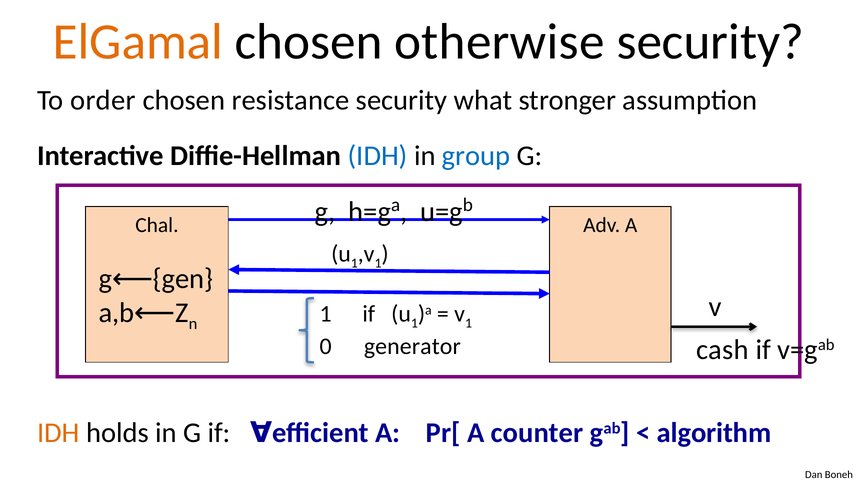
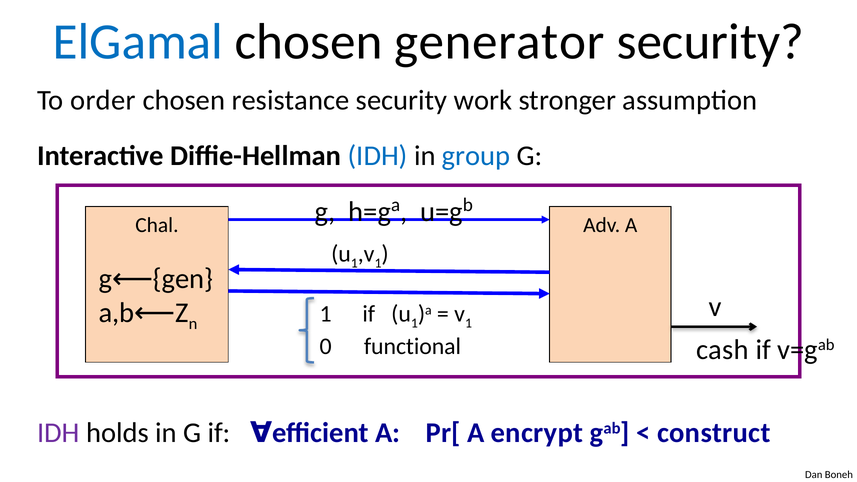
ElGamal colour: orange -> blue (138, 42)
otherwise: otherwise -> generator (499, 42)
what: what -> work (483, 100)
generator: generator -> functional (412, 347)
algorithm: algorithm -> construct (714, 433)
IDH colour: orange -> purple (58, 433)
counter: counter -> encrypt (537, 433)
